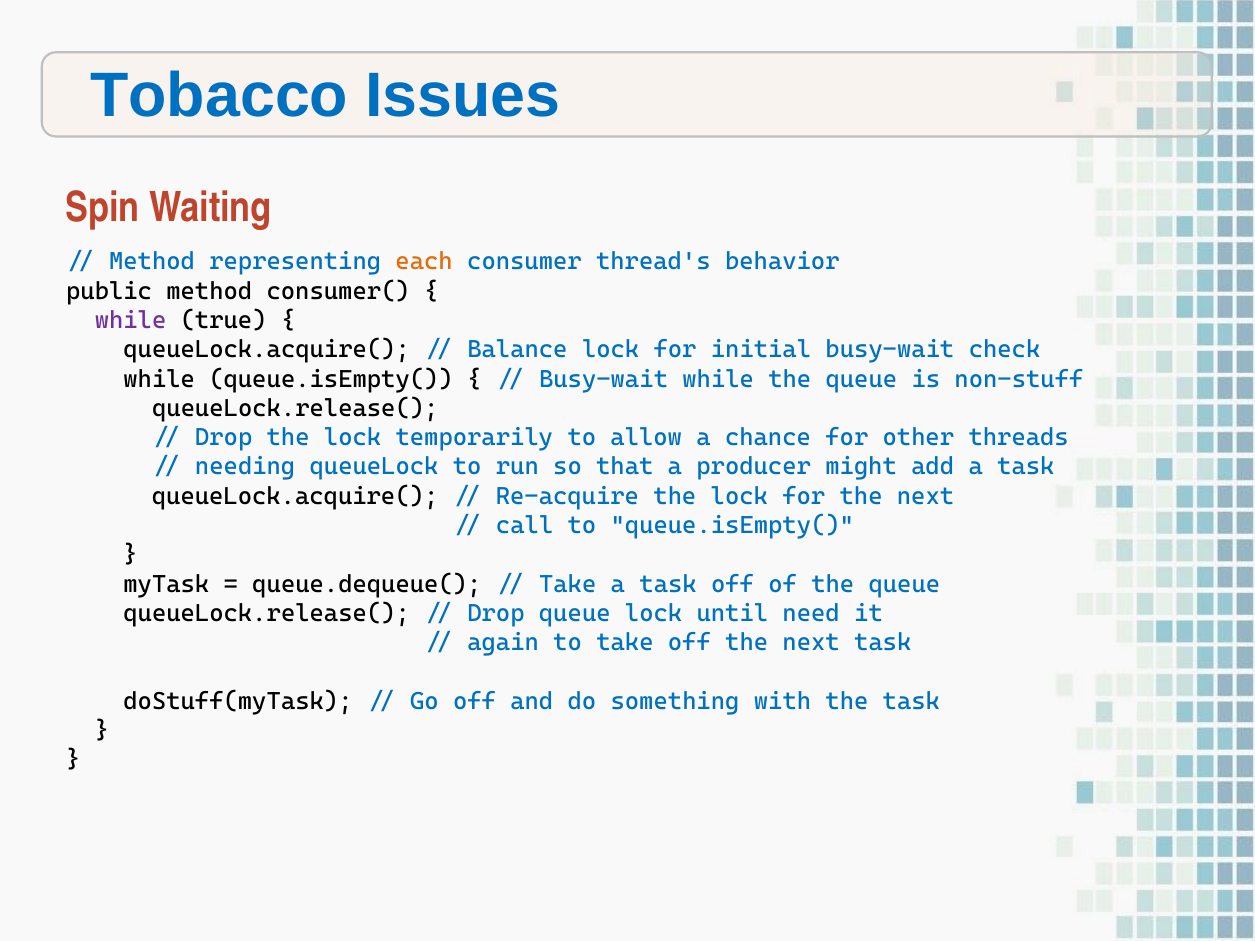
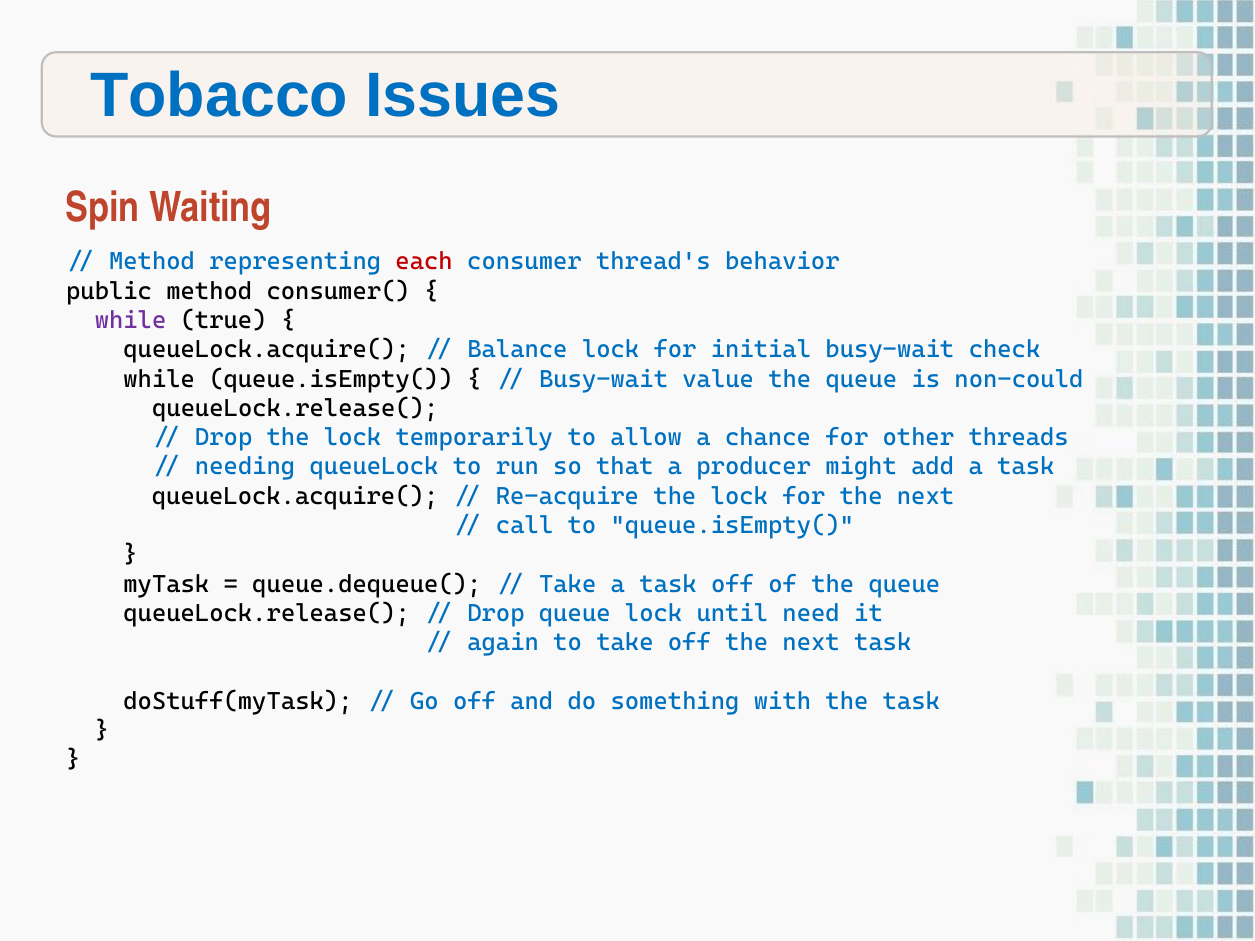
each colour: orange -> red (424, 262)
Busy-wait while: while -> value (718, 379)
non-stuff: non-stuff -> non-could (1019, 379)
